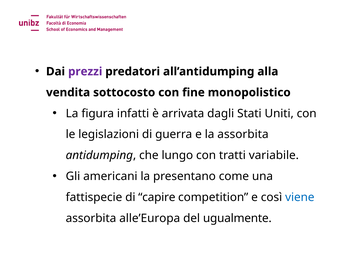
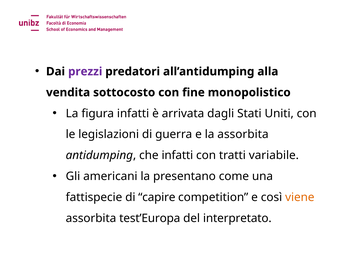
che lungo: lungo -> infatti (177, 156)
viene colour: blue -> orange (300, 198)
alle’Europa: alle’Europa -> test’Europa (150, 219)
ugualmente: ugualmente -> interpretato (237, 219)
